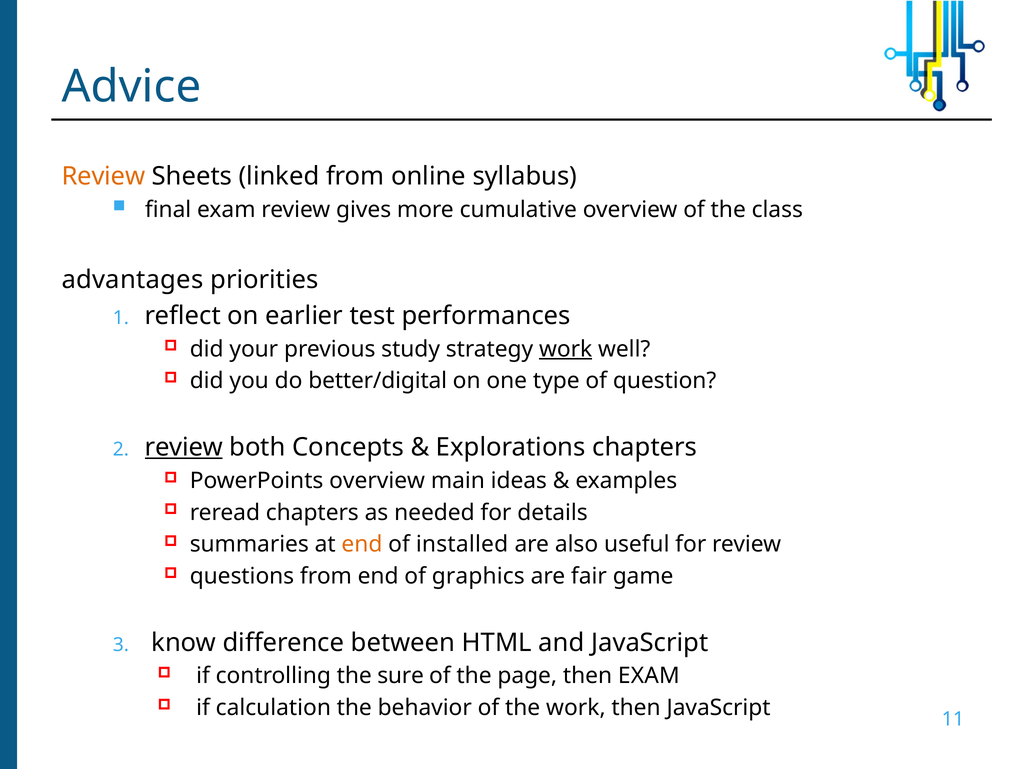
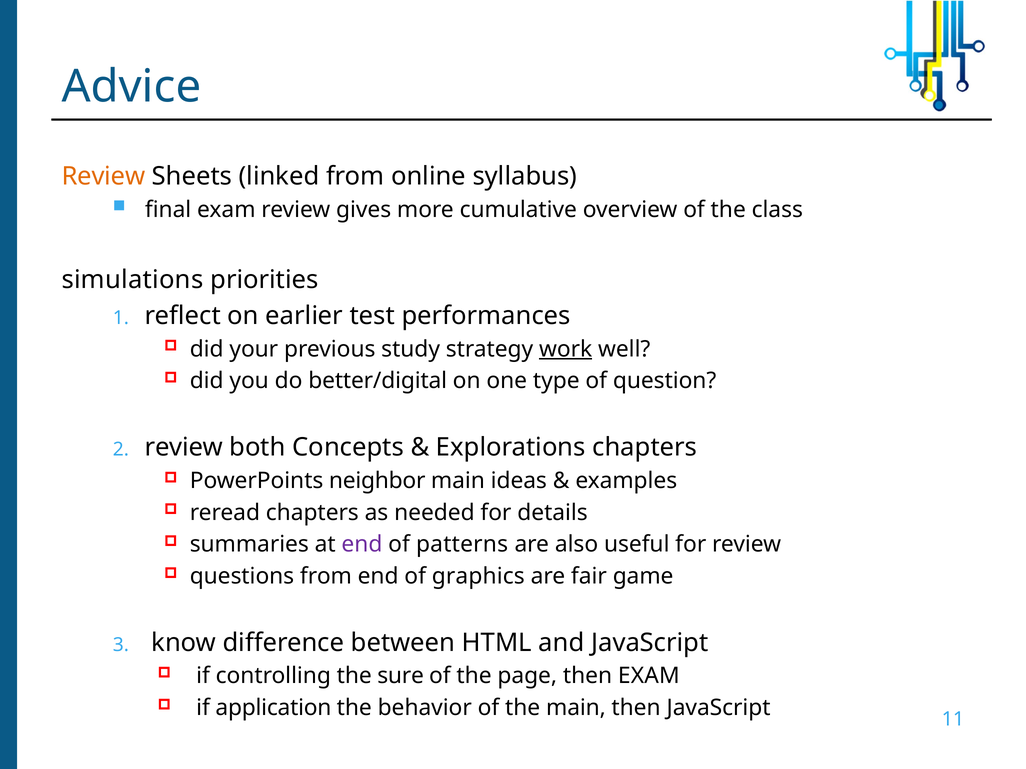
advantages: advantages -> simulations (132, 280)
review underline: present -> none (184, 447)
PowerPoints overview: overview -> neighbor (377, 481)
end colour: orange -> purple (362, 545)
installed: installed -> patterns (462, 545)
calculation: calculation -> application (273, 708)
the work: work -> main (576, 708)
